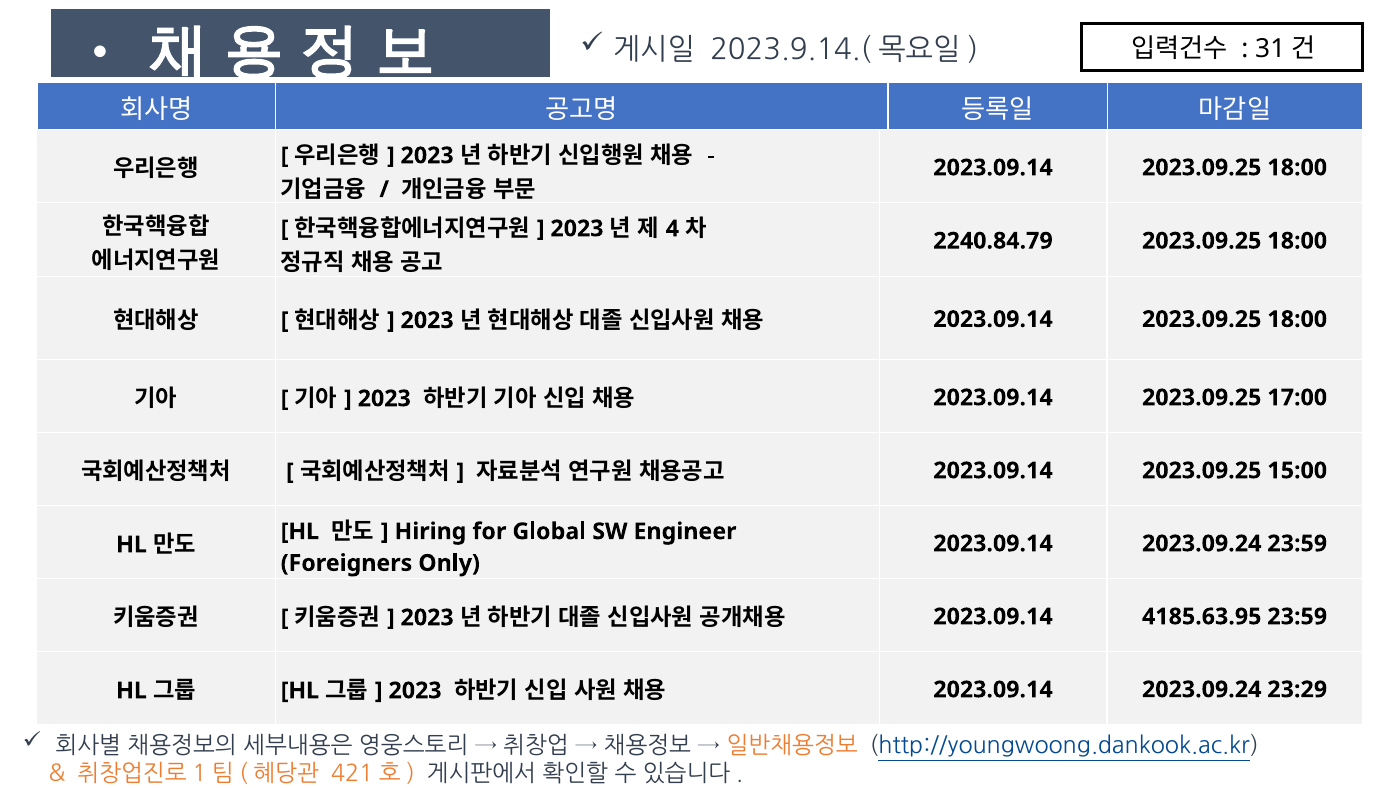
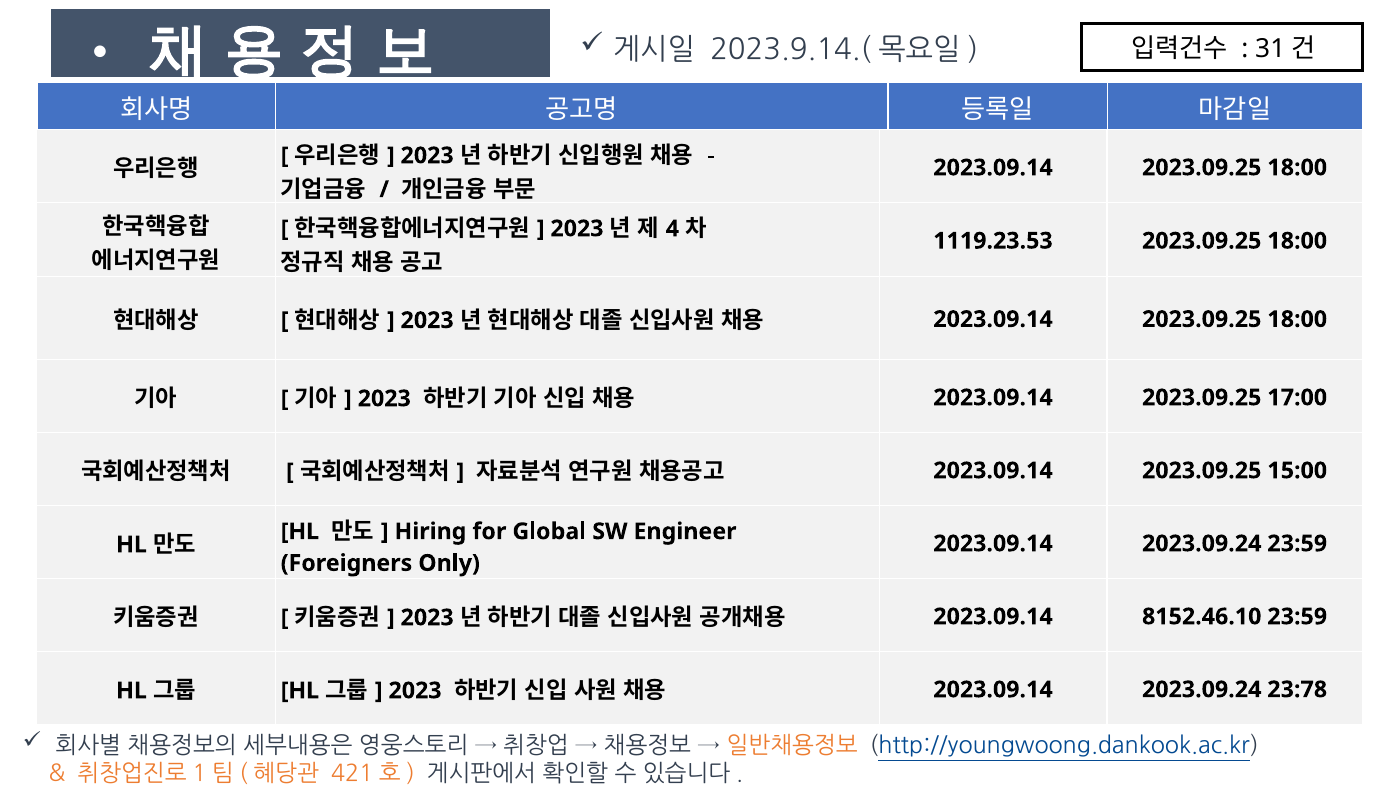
2240.84.79: 2240.84.79 -> 1119.23.53 (993, 241)
4185.63.95: 4185.63.95 -> 8152.46.10 (1202, 616)
23:29: 23:29 -> 23:78 (1297, 689)
